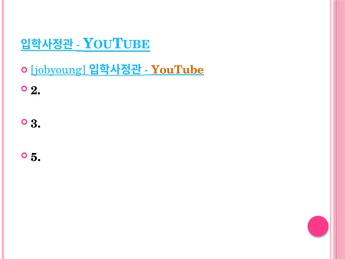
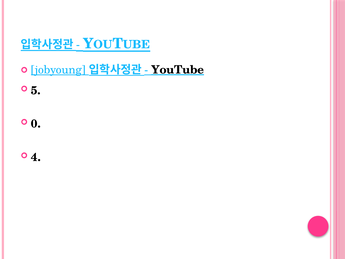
YouTube colour: orange -> black (178, 70)
2: 2 -> 5 (36, 90)
3: 3 -> 0 (36, 124)
5: 5 -> 4 (36, 157)
